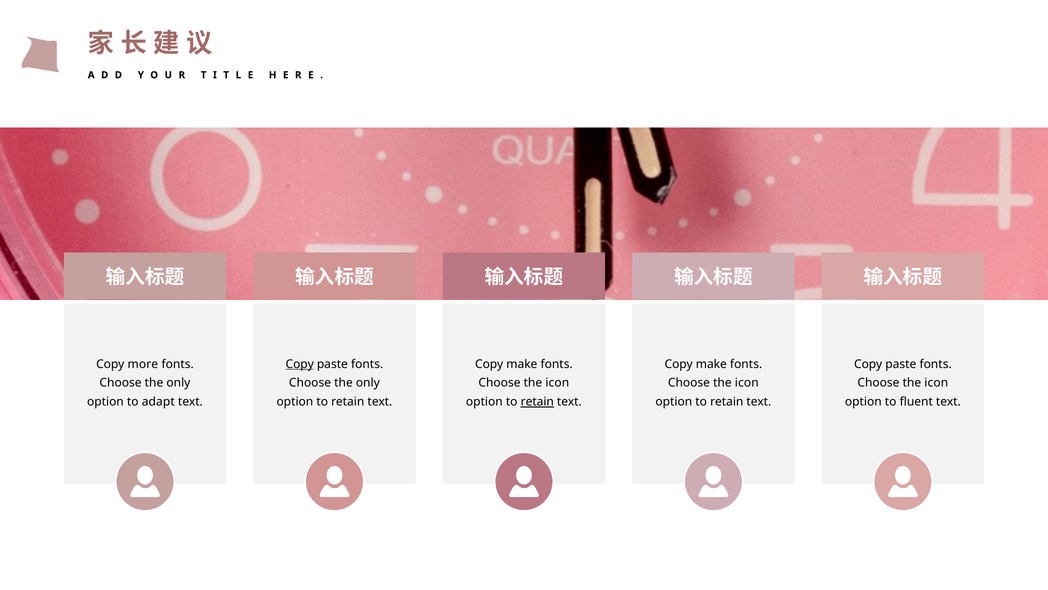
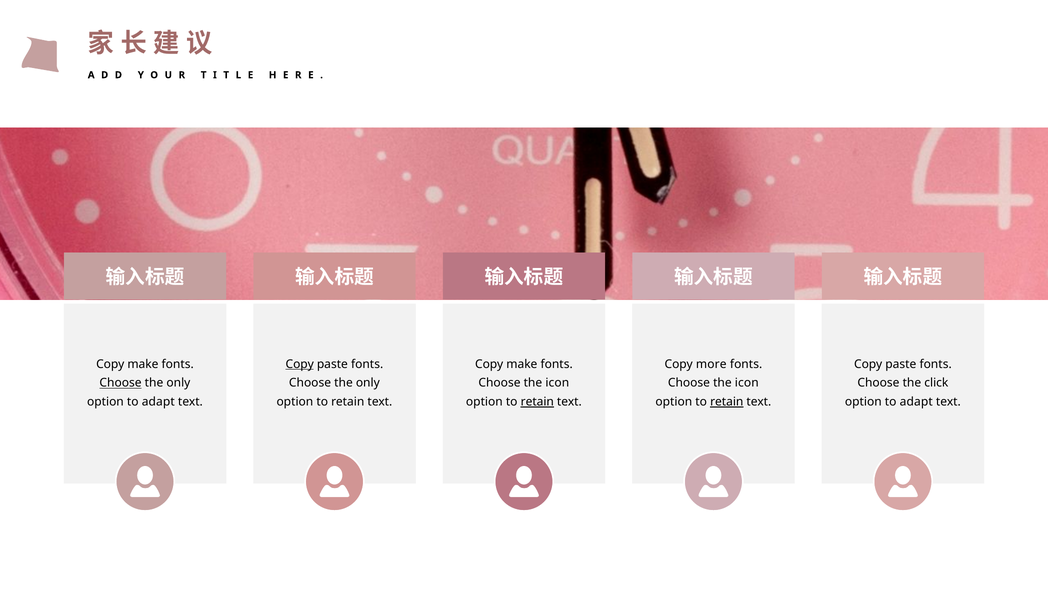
more: more -> make (143, 364)
make: make -> more (711, 364)
Choose underline: none -> present (121, 383)
icon: icon -> click (936, 383)
retain underline: none -> present (727, 401)
fluent: fluent -> adapt (916, 401)
